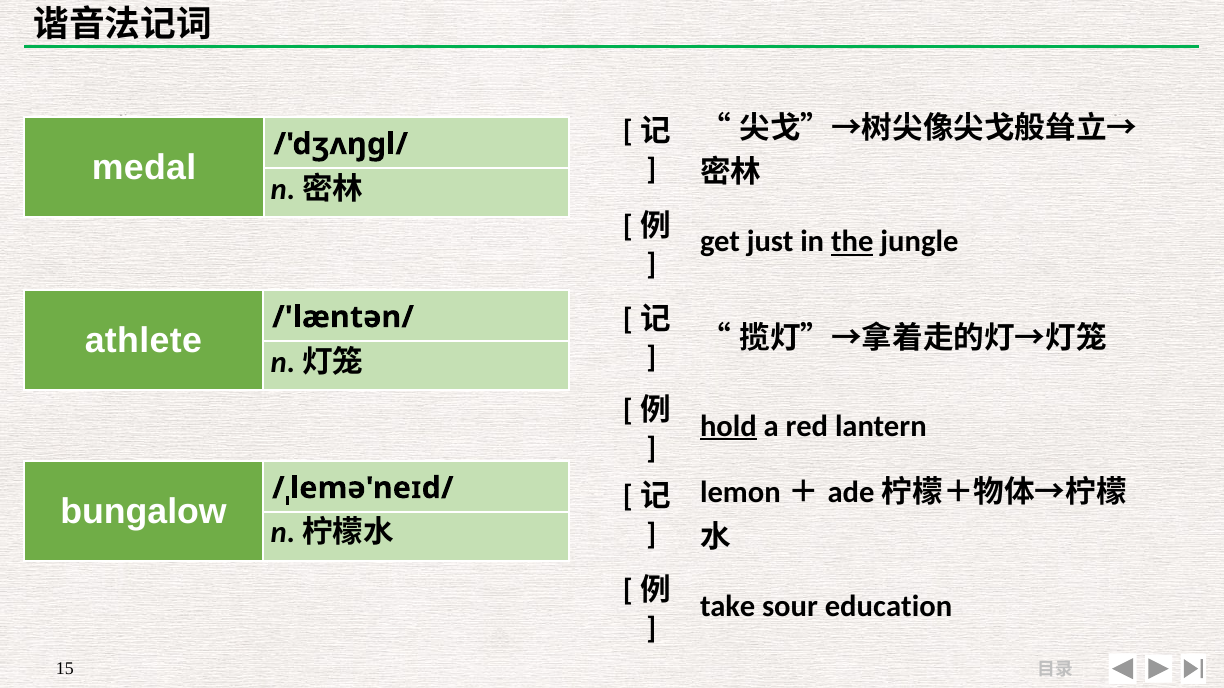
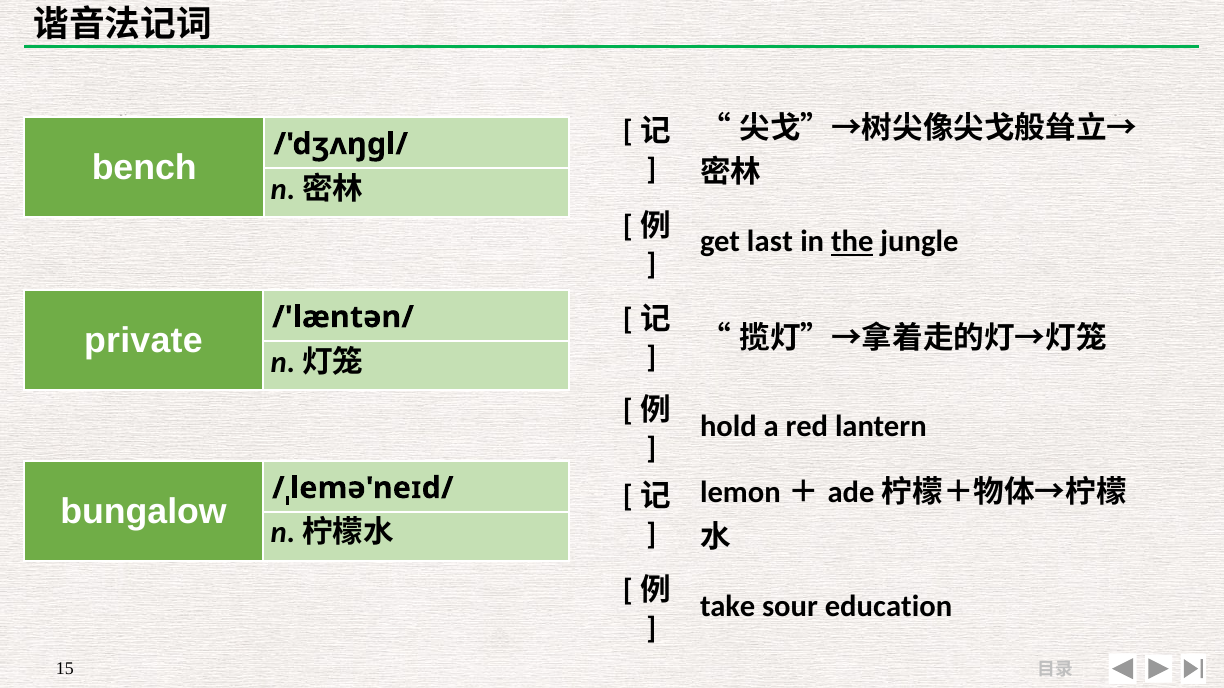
medal: medal -> bench (144, 168)
just: just -> last (770, 242)
athlete: athlete -> private (143, 341)
hold underline: present -> none (728, 426)
